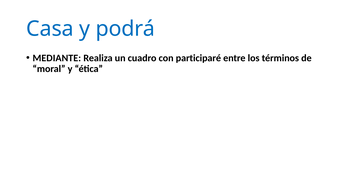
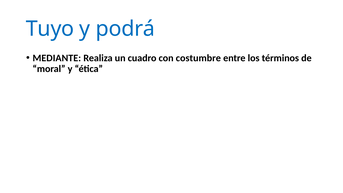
Casa: Casa -> Tuyo (50, 29)
participaré: participaré -> costumbre (198, 58)
